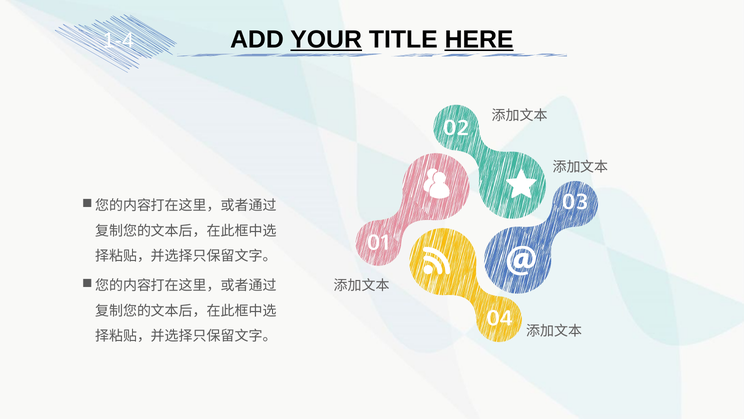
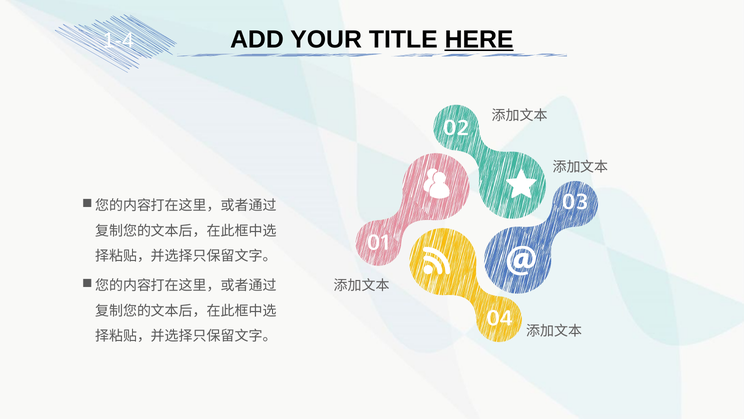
YOUR underline: present -> none (326, 39)
